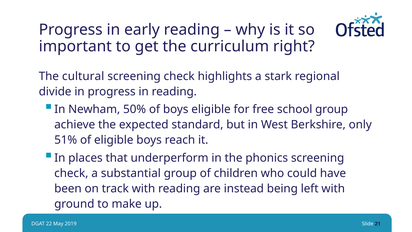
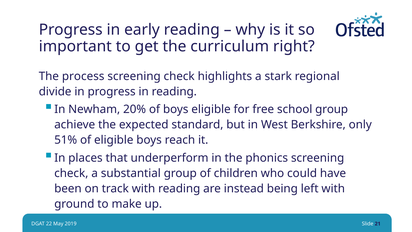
cultural: cultural -> process (83, 76)
50%: 50% -> 20% (135, 109)
